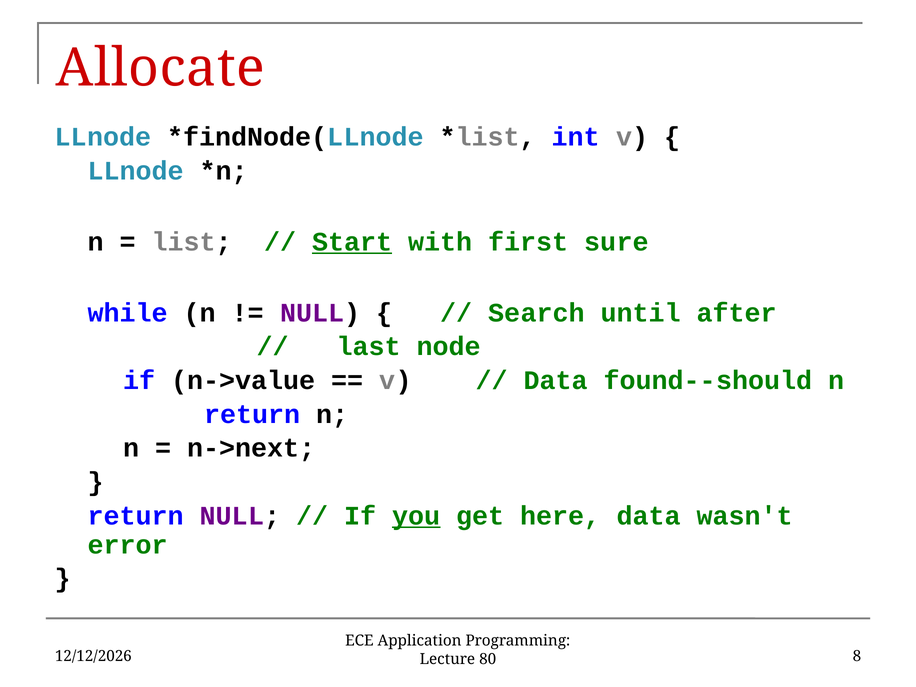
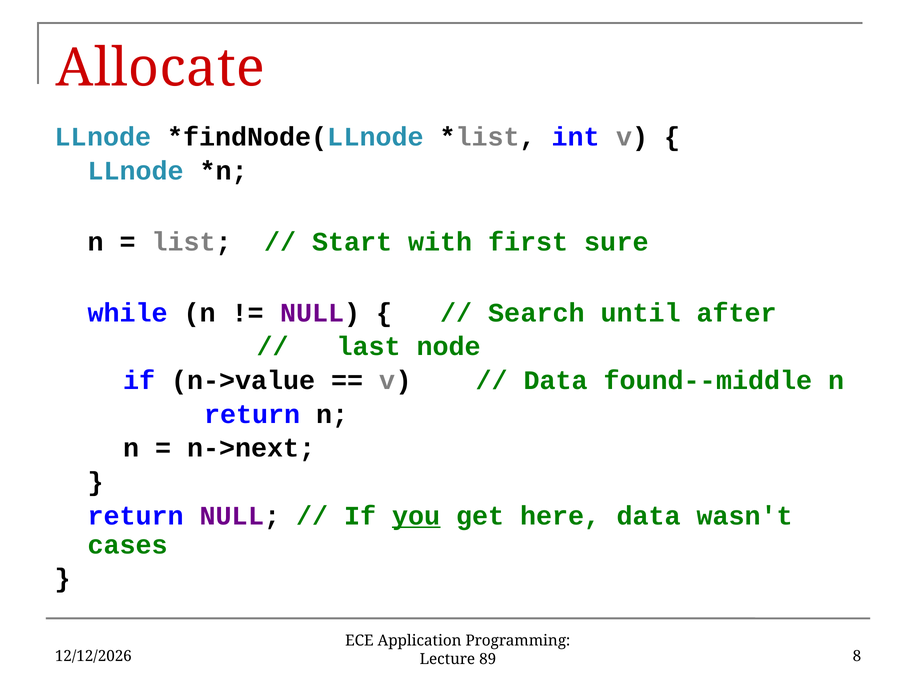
Start underline: present -> none (352, 242)
found--should: found--should -> found--middle (708, 380)
error: error -> cases (128, 545)
80: 80 -> 89 (488, 659)
